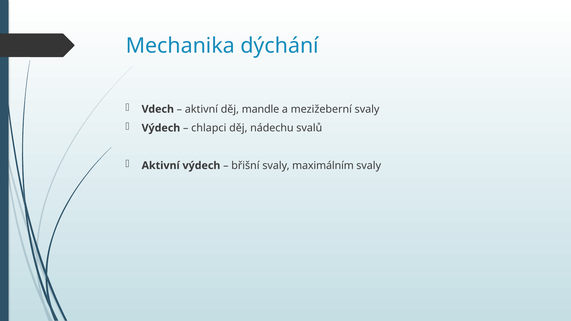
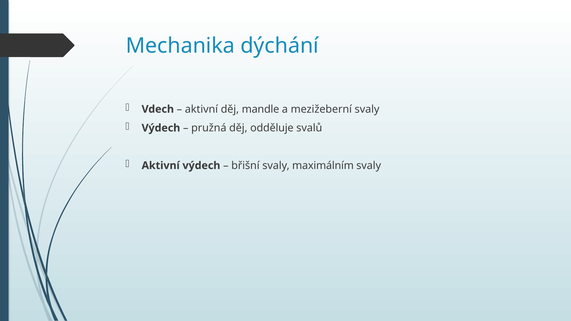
chlapci: chlapci -> pružná (209, 128)
nádechu: nádechu -> odděluje (272, 128)
